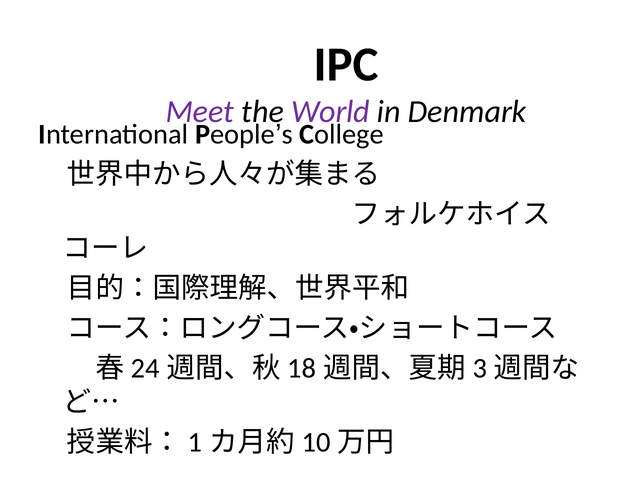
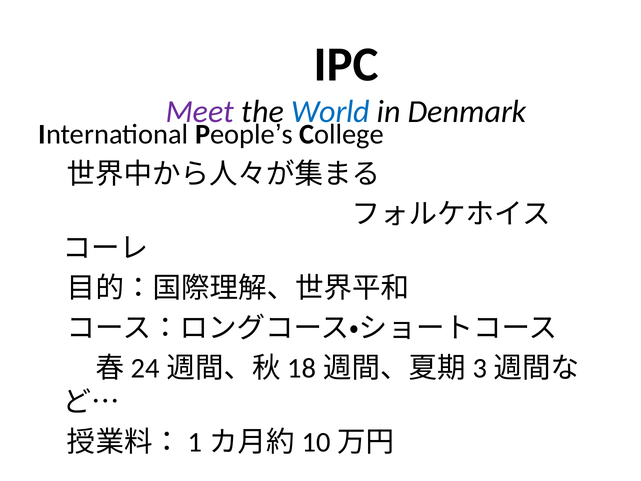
World colour: purple -> blue (330, 112)
